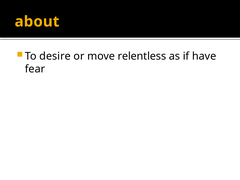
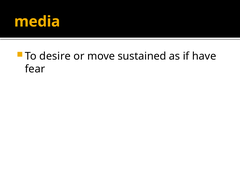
about: about -> media (37, 22)
relentless: relentless -> sustained (142, 56)
